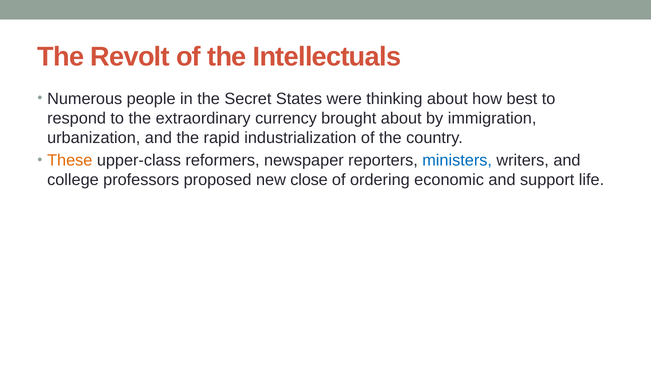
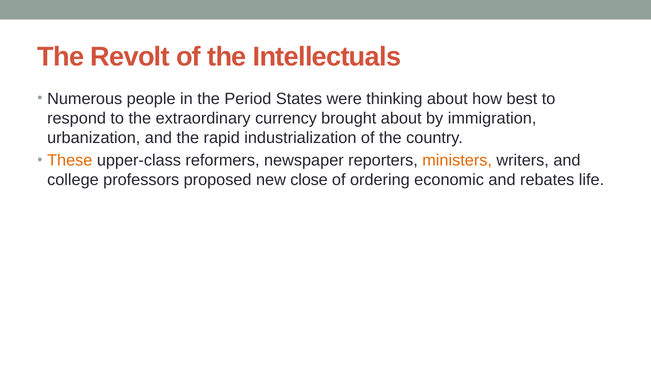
Secret: Secret -> Period (248, 99)
ministers colour: blue -> orange (457, 161)
support: support -> rebates (547, 180)
